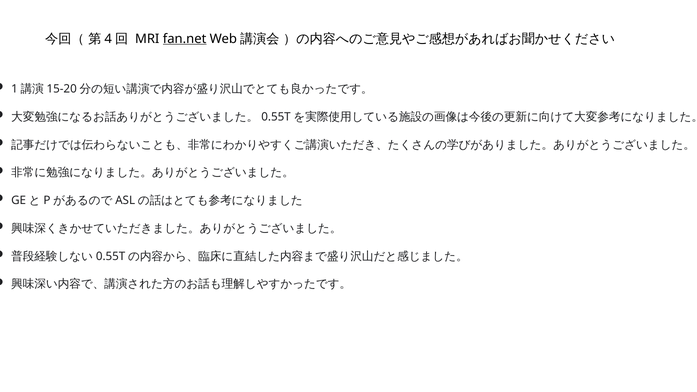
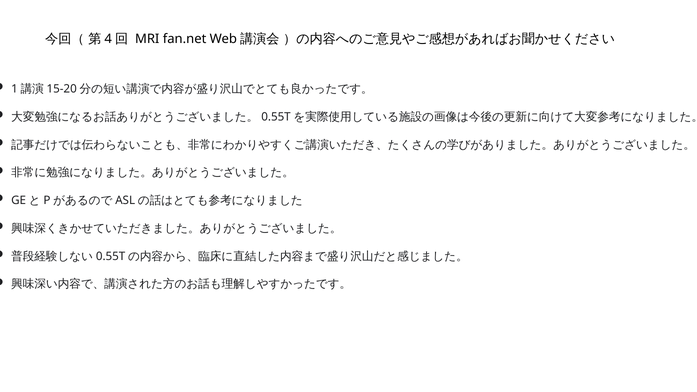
fan.net underline: present -> none (185, 39)
